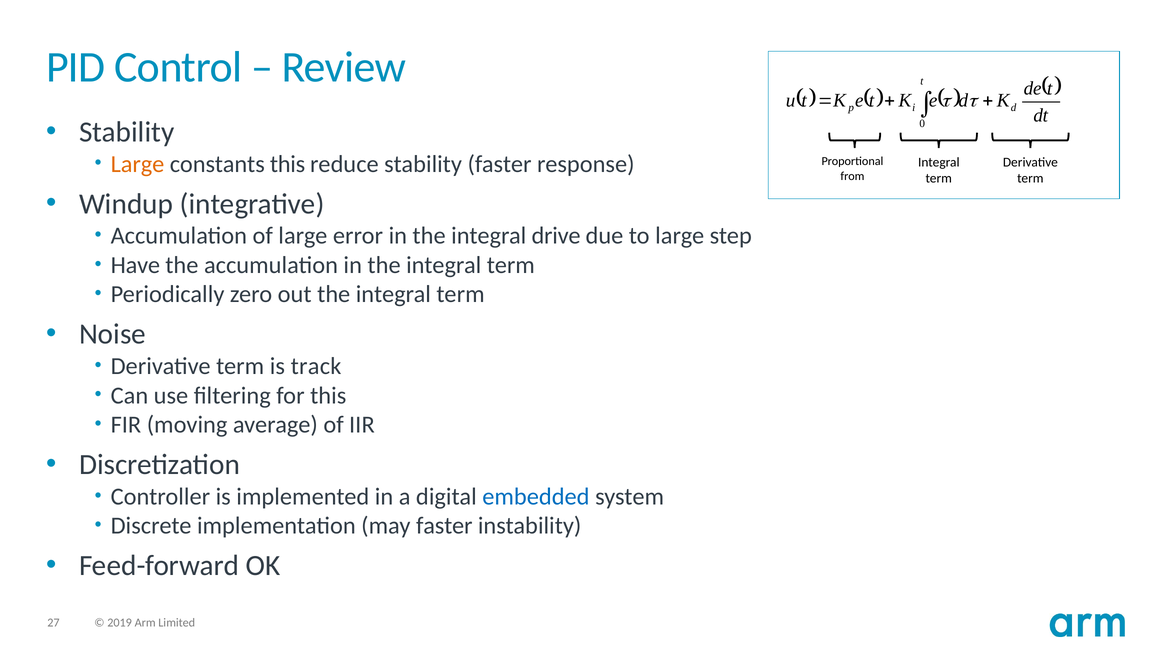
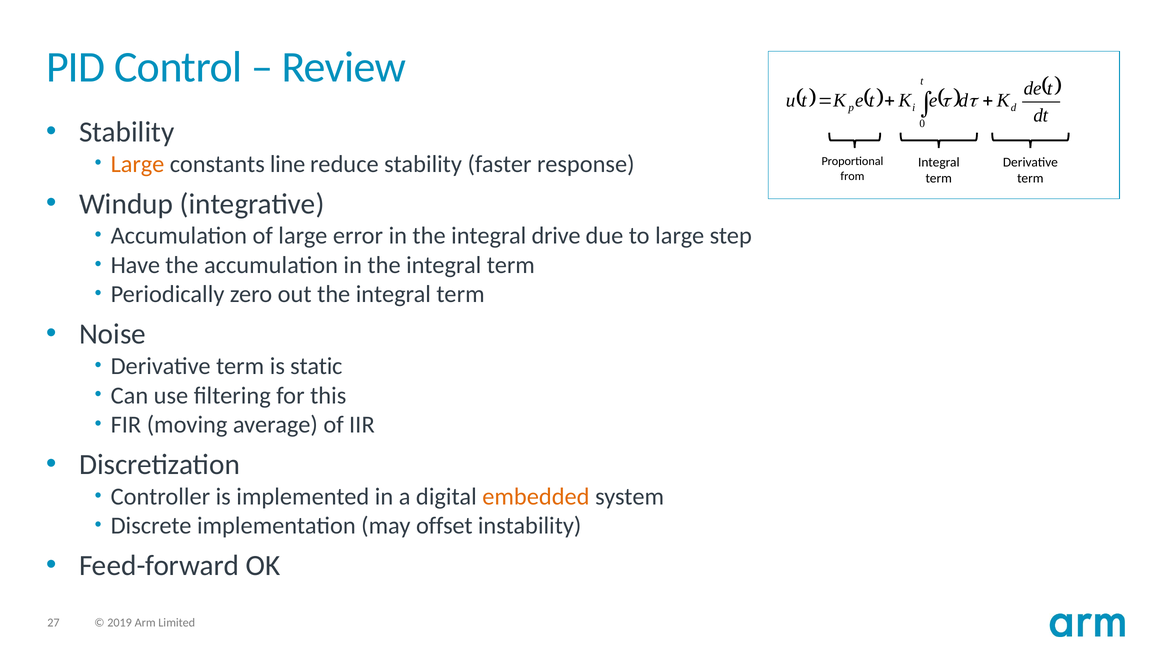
constants this: this -> line (288, 164)
track: track -> static (316, 366)
embedded colour: blue -> orange (536, 496)
may faster: faster -> offset (444, 526)
